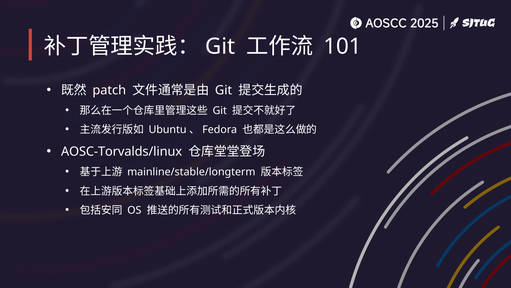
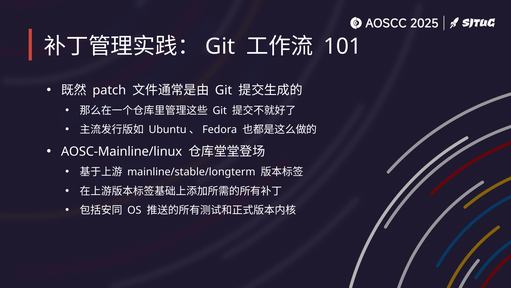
AOSC-Torvalds/linux: AOSC-Torvalds/linux -> AOSC-Mainline/linux (122, 151)
